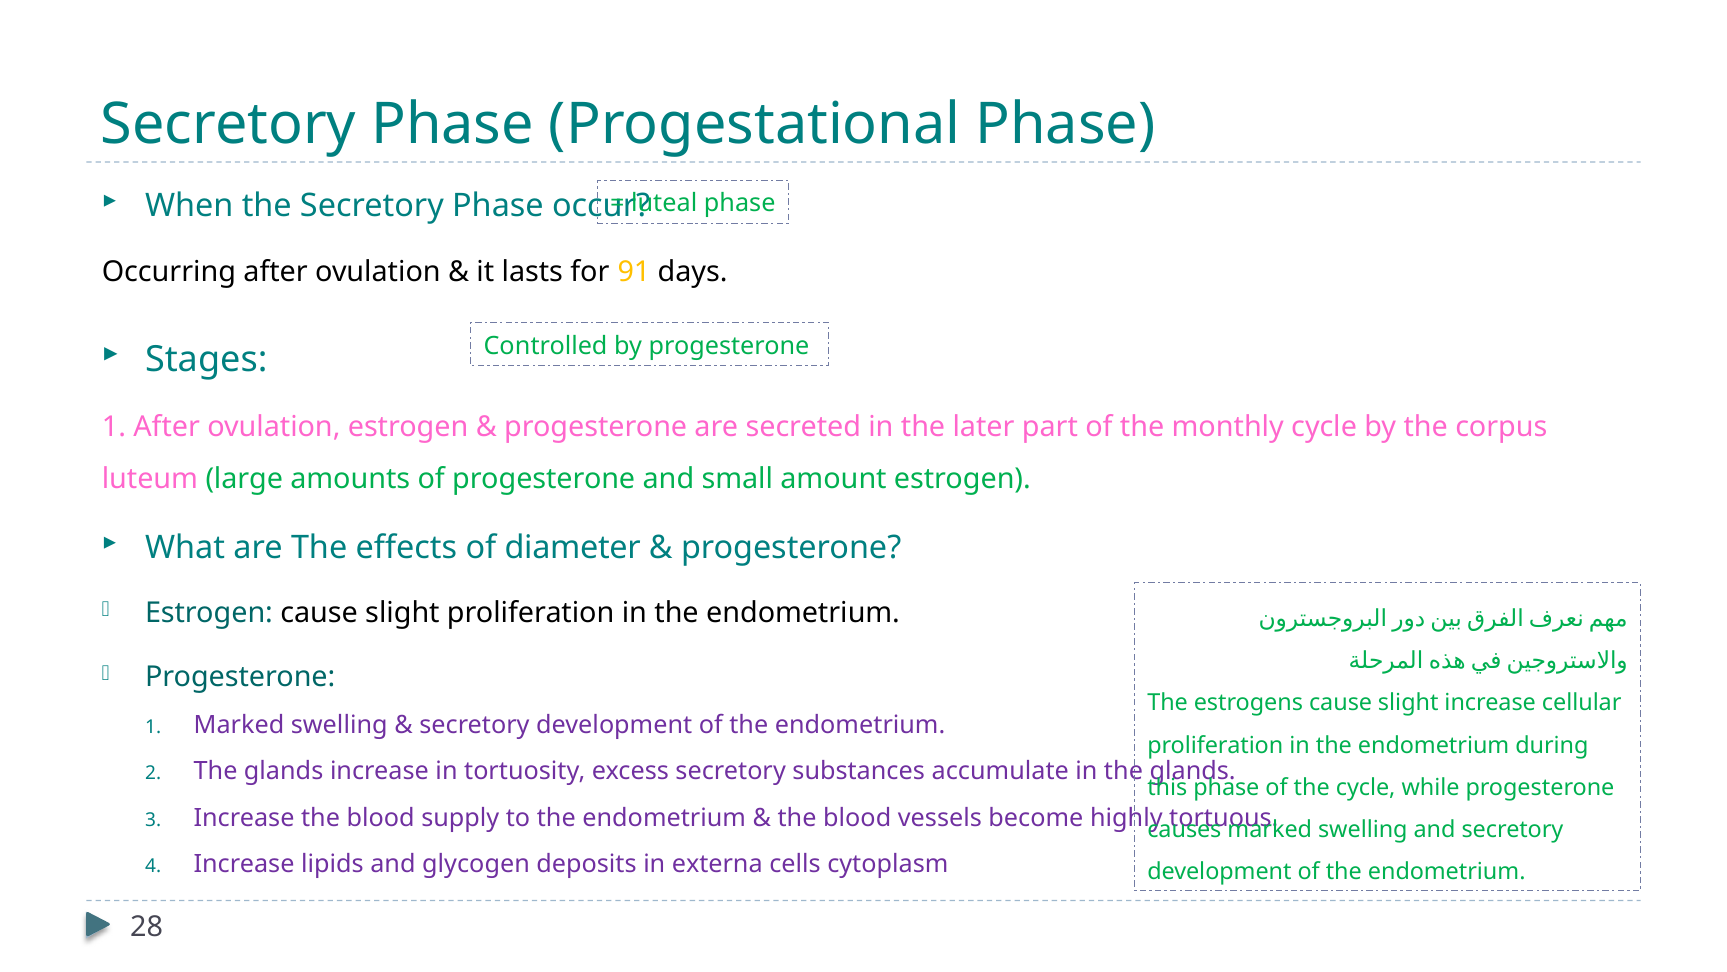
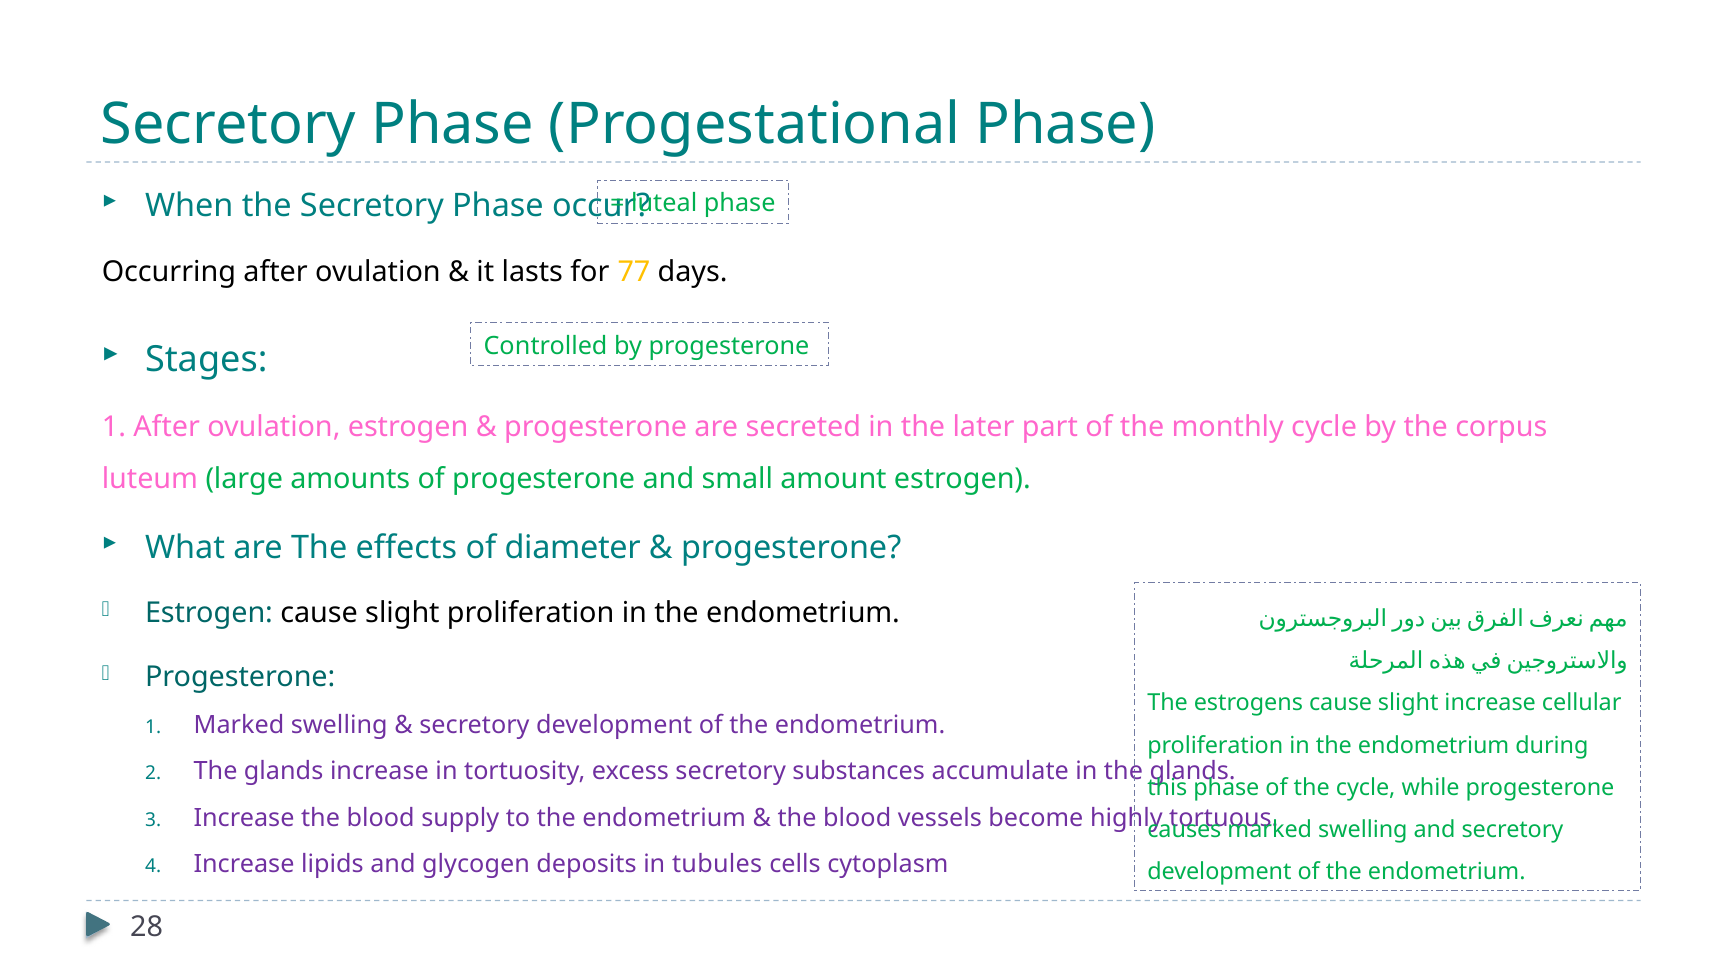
91: 91 -> 77 (634, 272)
externa: externa -> tubules (717, 864)
